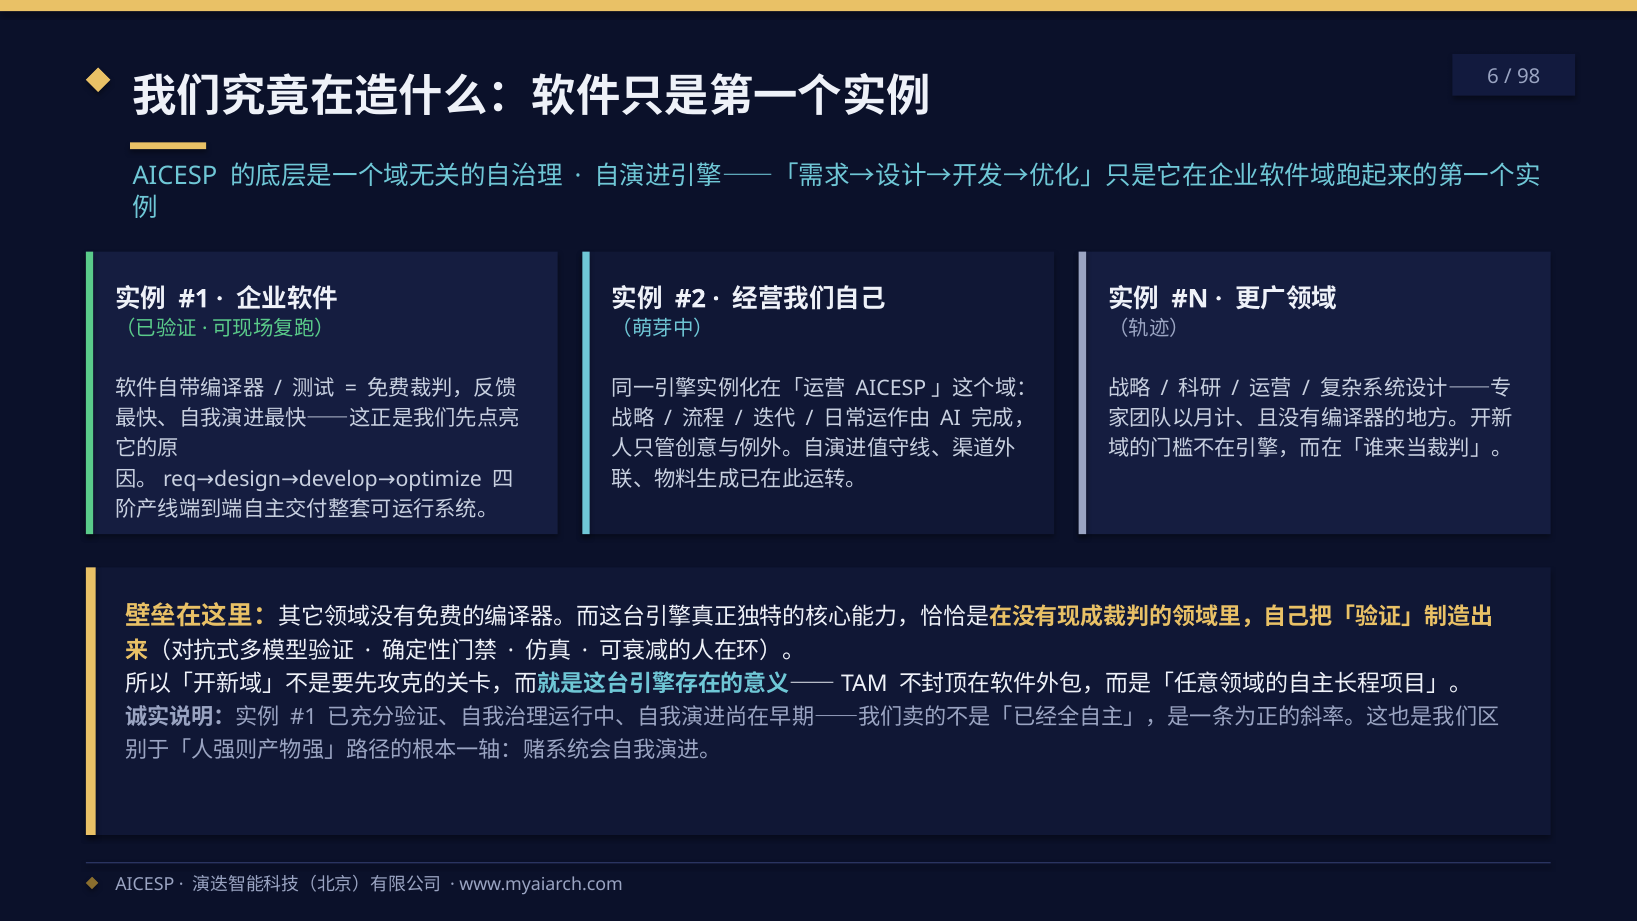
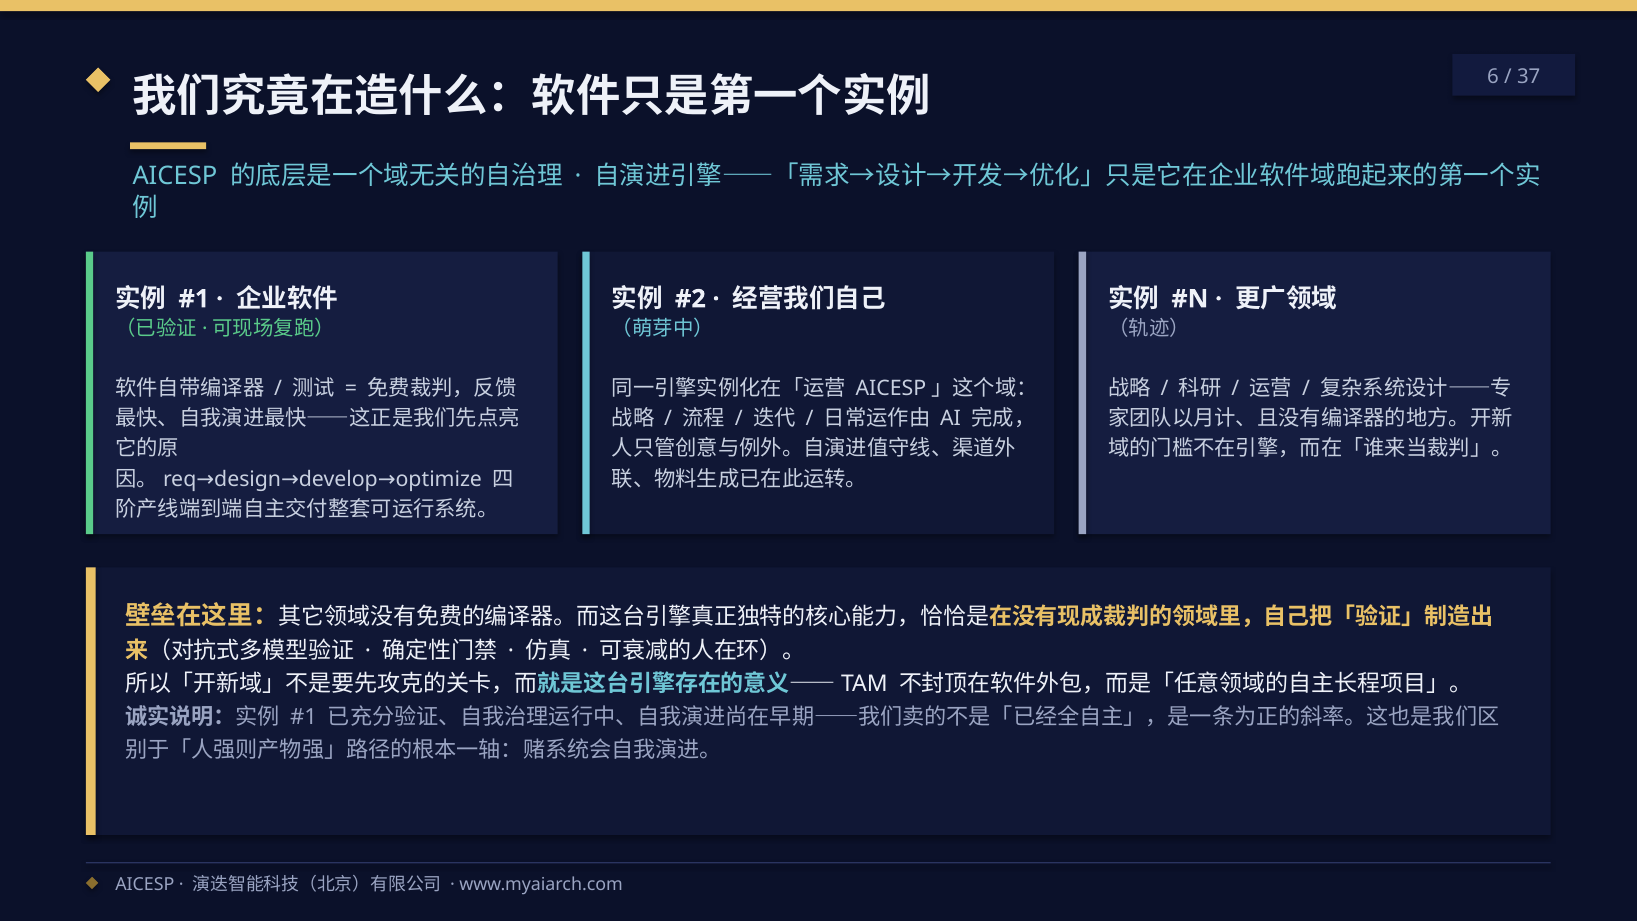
98: 98 -> 37 (1529, 77)
